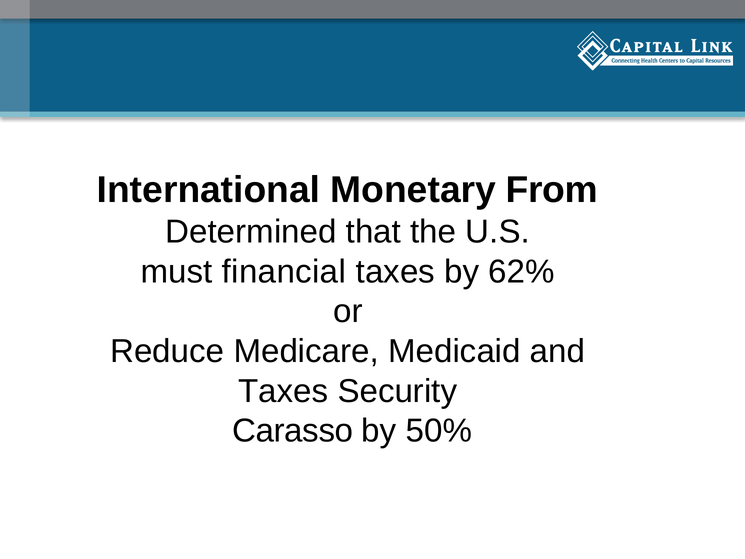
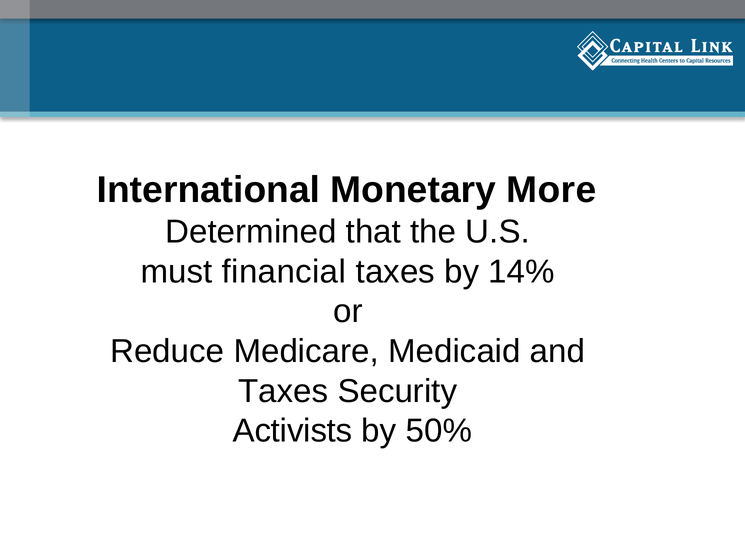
From: From -> More (552, 190)
62%: 62% -> 14% (521, 272)
Carasso: Carasso -> Activists (293, 431)
